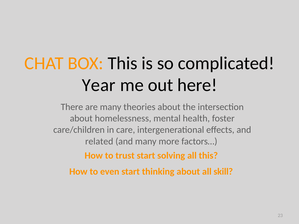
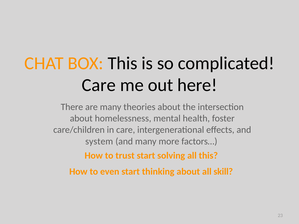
Year: Year -> Care (99, 85)
related: related -> system (99, 141)
